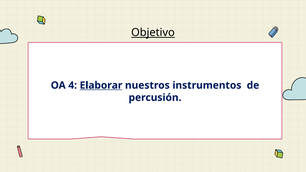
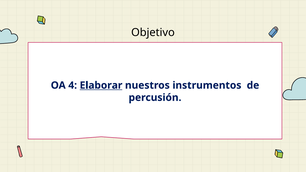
Objetivo underline: present -> none (153, 33)
